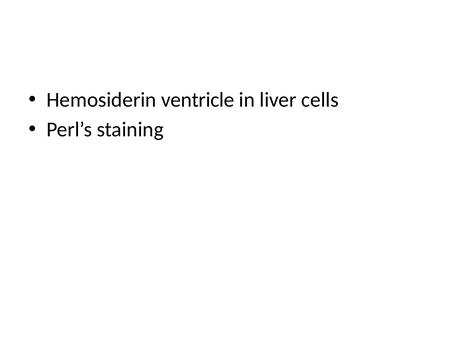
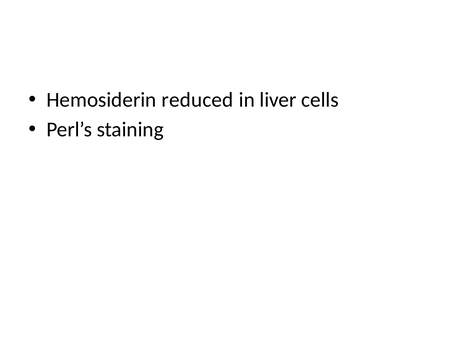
ventricle: ventricle -> reduced (197, 100)
